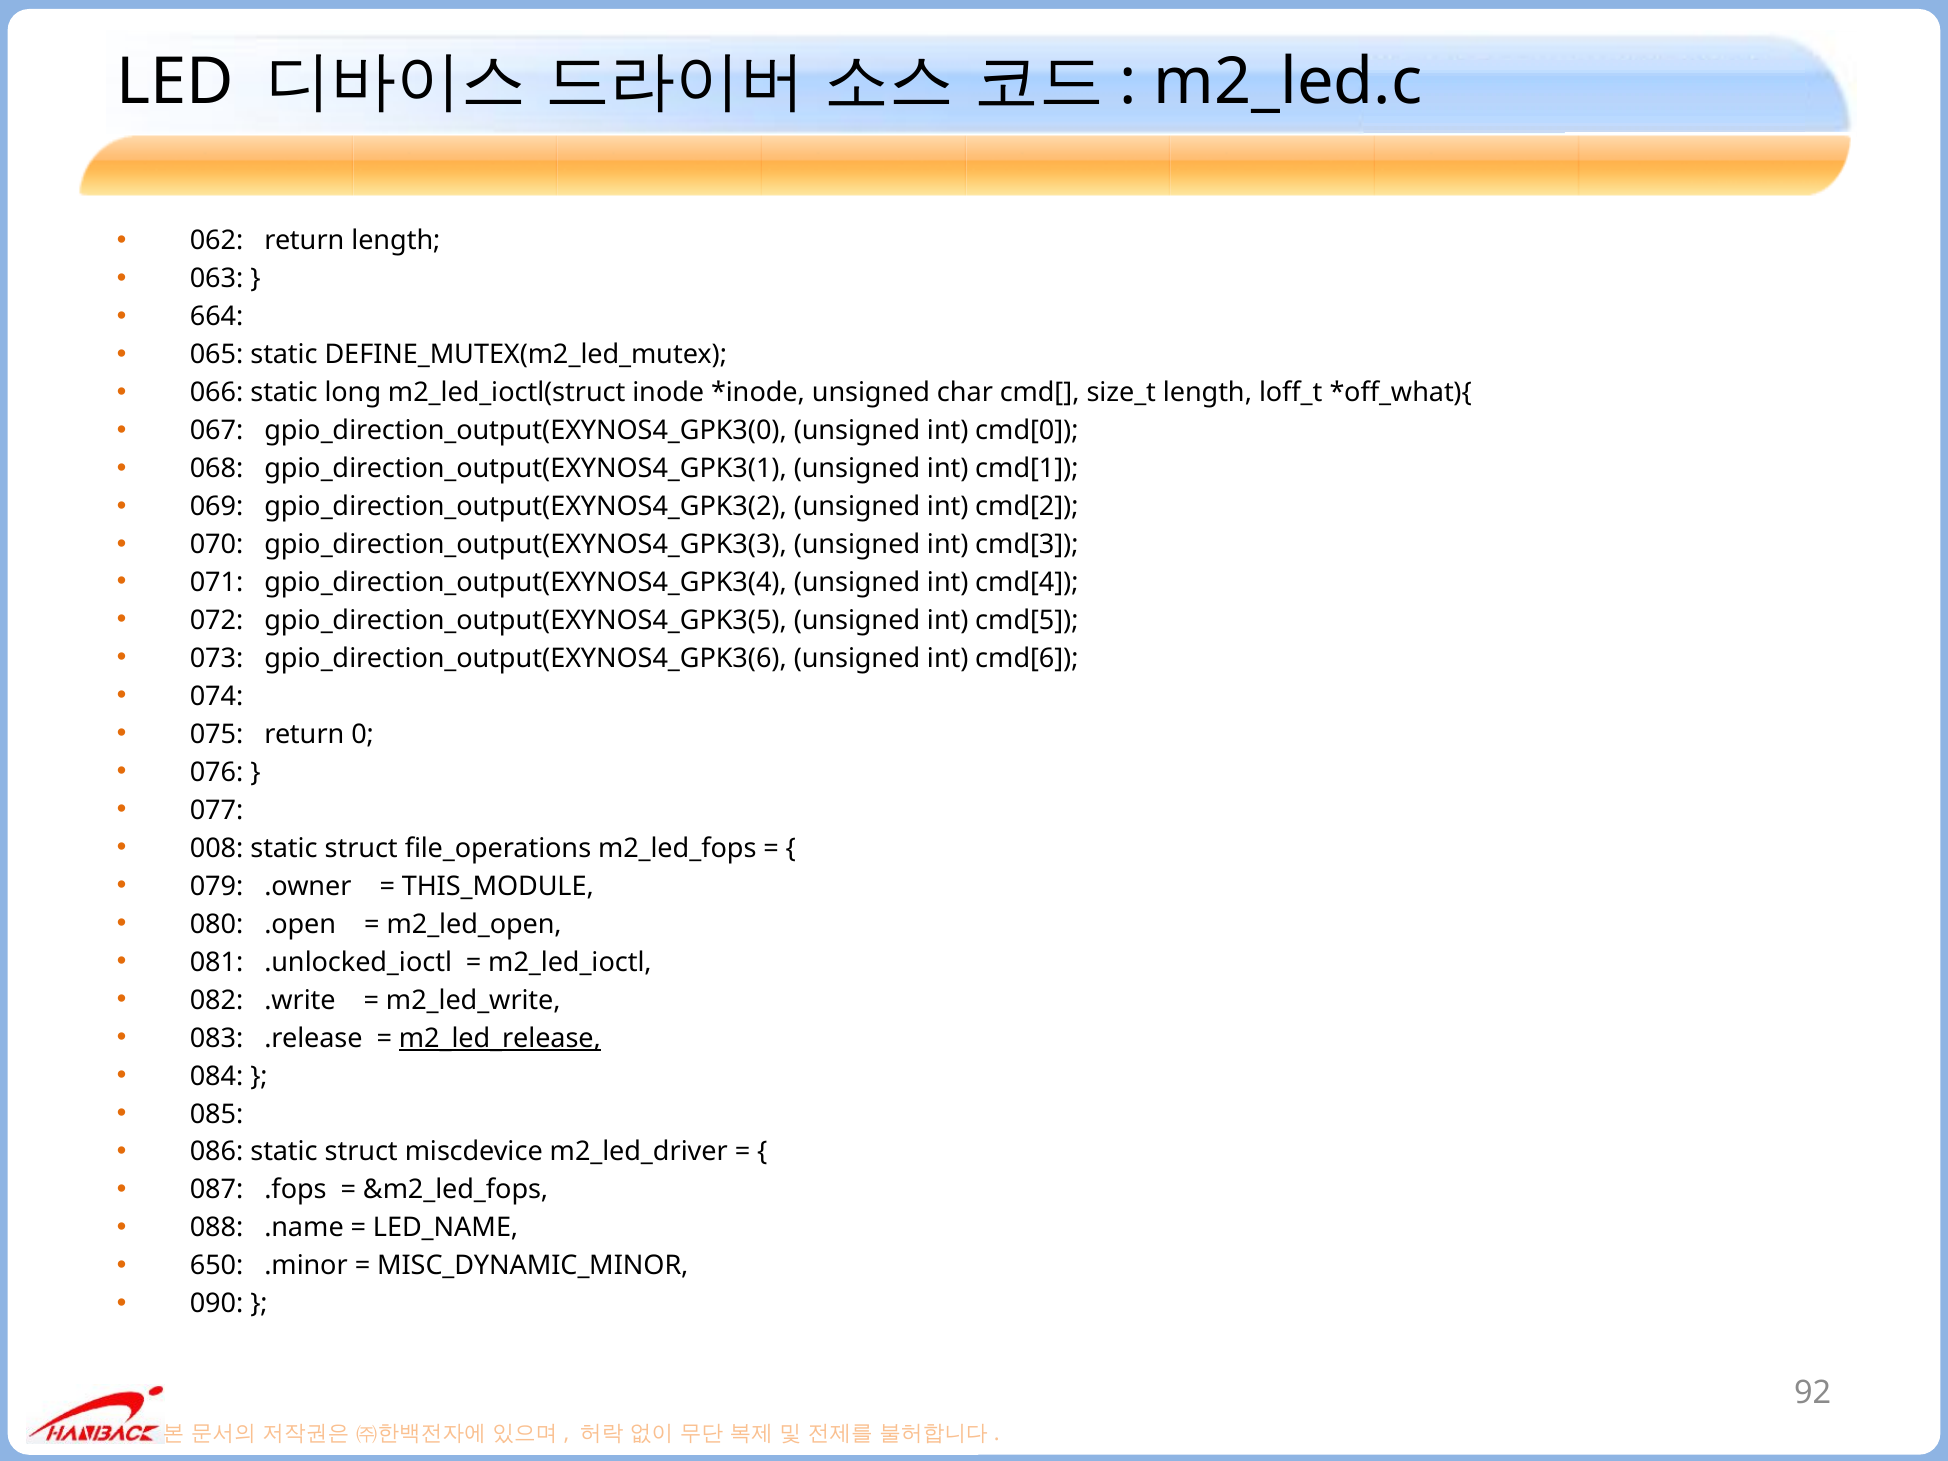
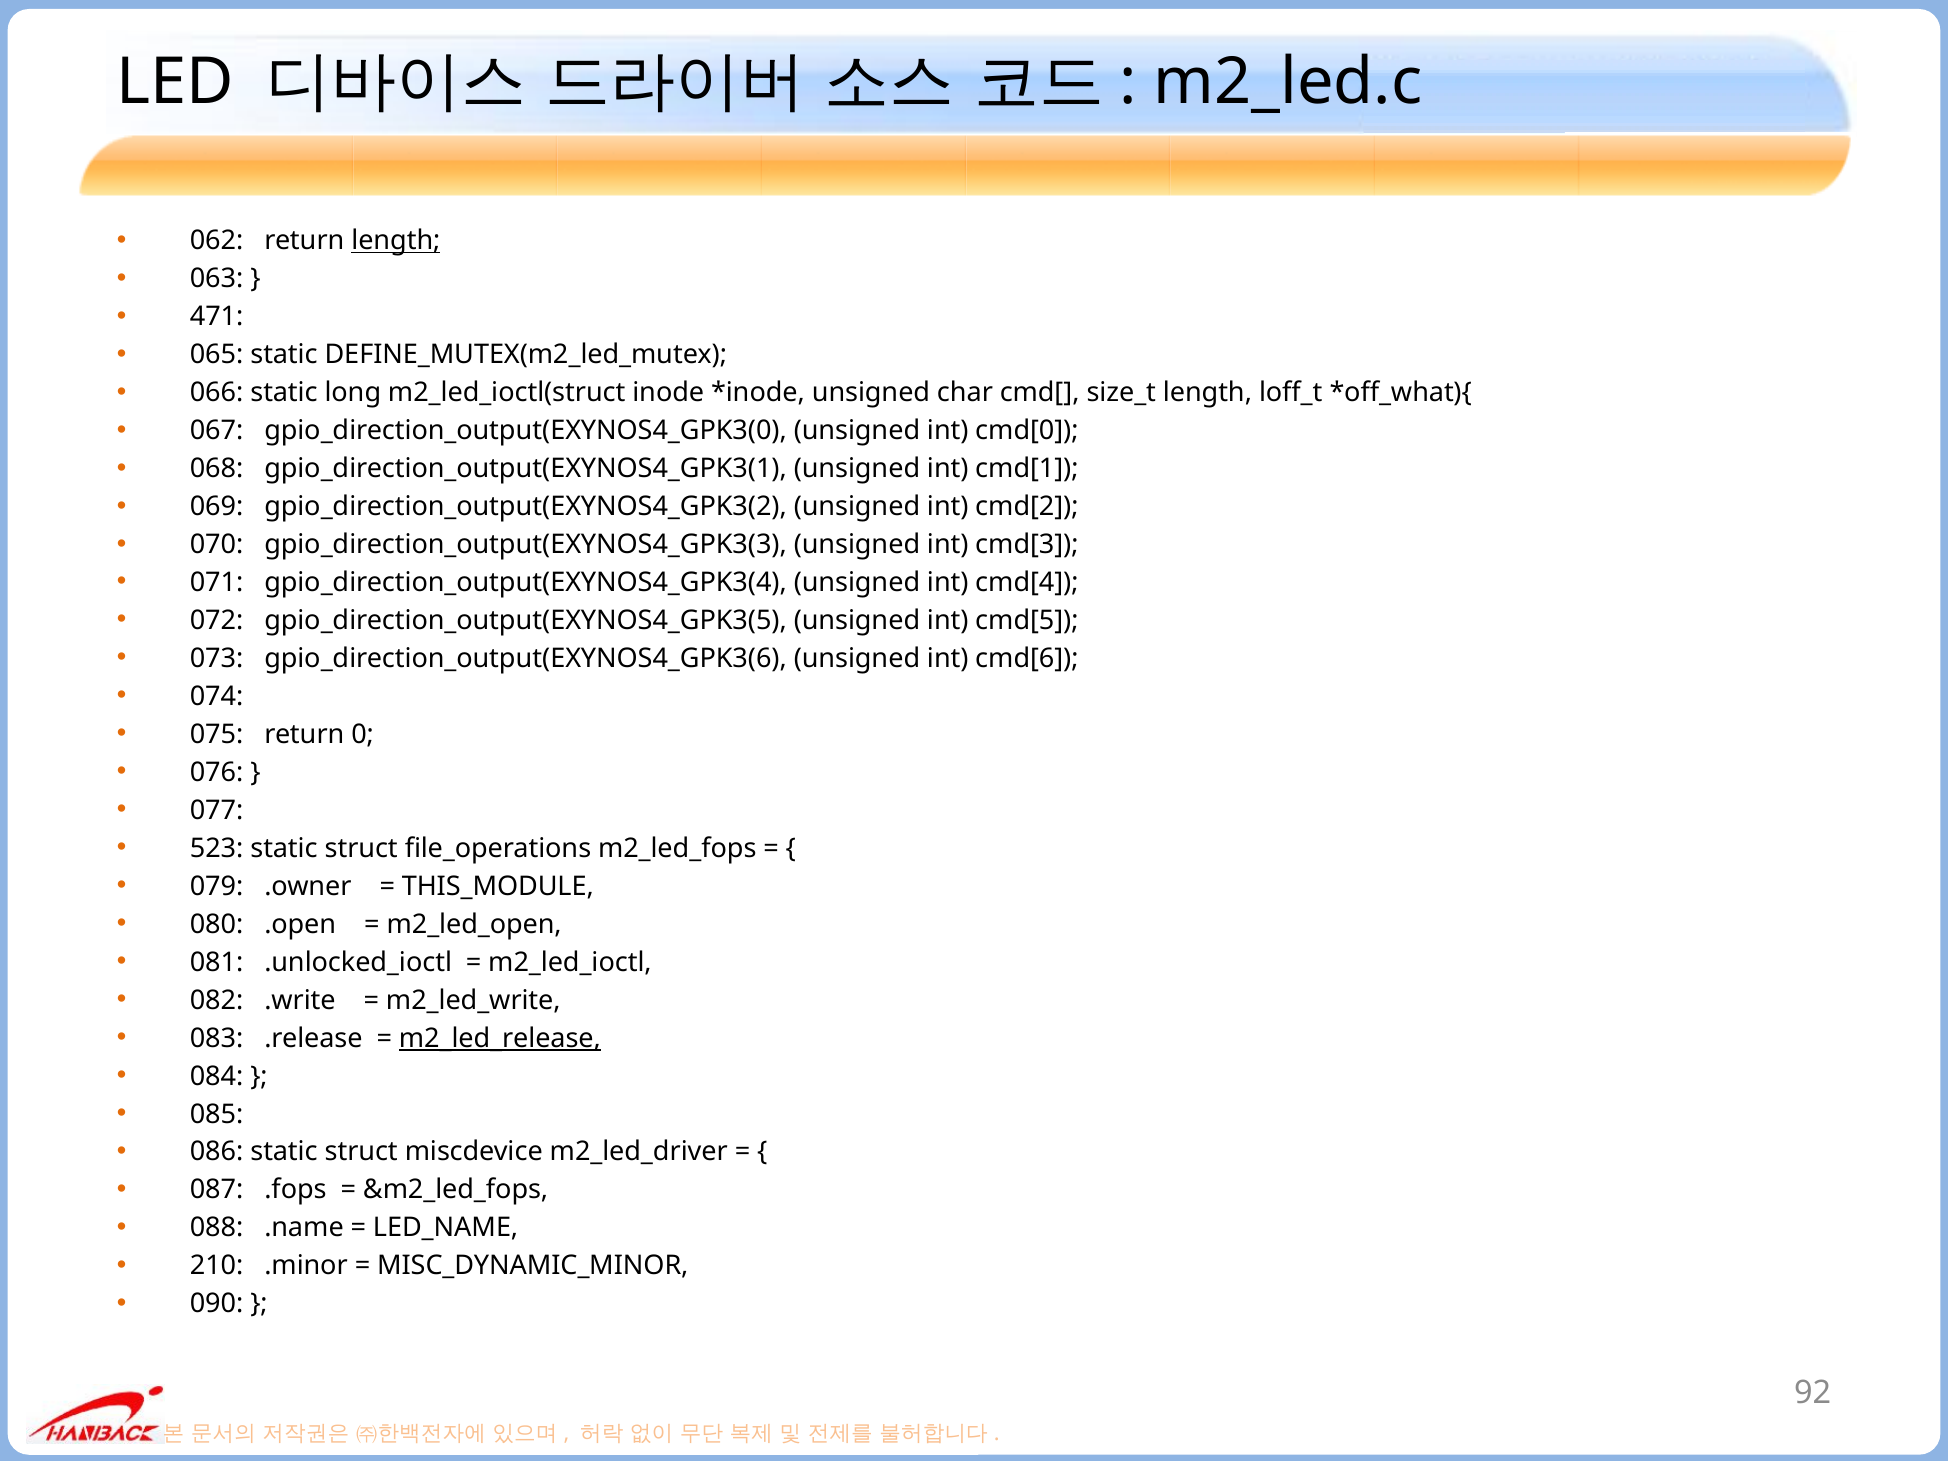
length underline: none -> present (396, 241)
664: 664 -> 471 (217, 317)
008: 008 -> 523 (217, 848)
650: 650 -> 210 (217, 1266)
